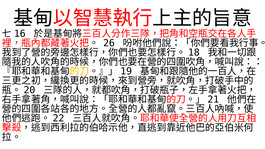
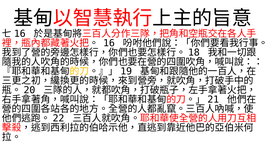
26: 26 -> 16 (109, 43)
